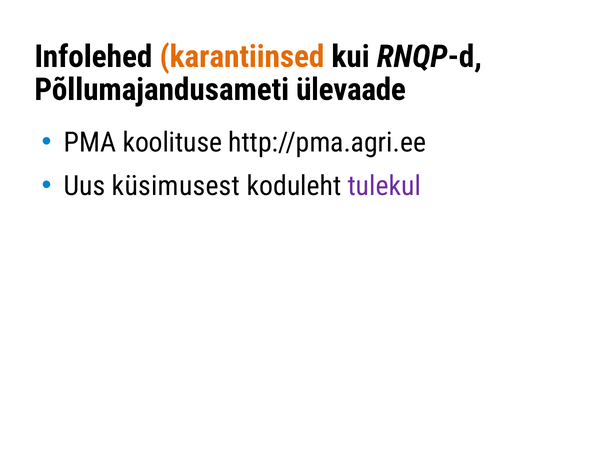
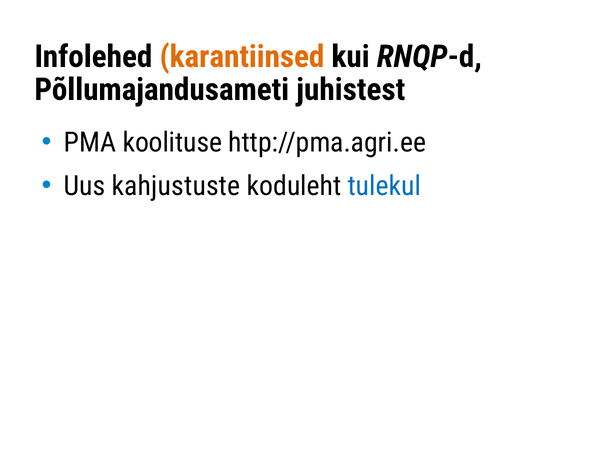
ülevaade: ülevaade -> juhistest (351, 90)
küsimusest: küsimusest -> kahjustuste (176, 186)
tulekul colour: purple -> blue (384, 186)
